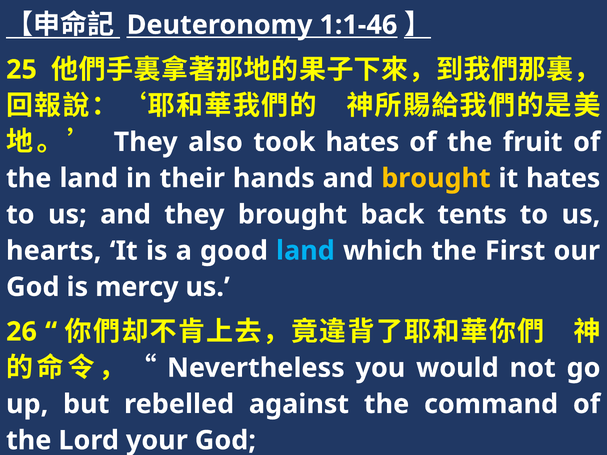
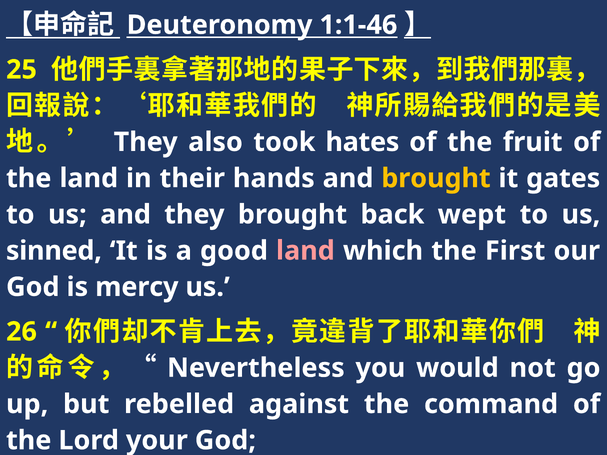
it hates: hates -> gates (563, 178)
tents: tents -> wept (472, 215)
hearts: hearts -> sinned (54, 251)
land colour: light blue -> pink (305, 251)
